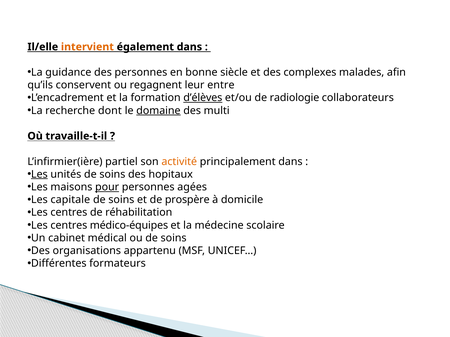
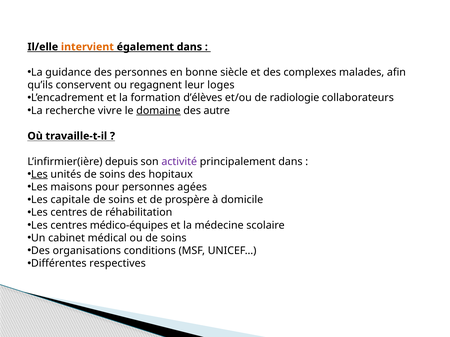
entre: entre -> loges (221, 85)
d’élèves underline: present -> none (203, 98)
dont: dont -> vivre (110, 111)
multi: multi -> autre (217, 111)
partiel: partiel -> depuis (122, 162)
activité colour: orange -> purple (179, 162)
pour underline: present -> none (107, 187)
appartenu: appartenu -> conditions (150, 251)
formateurs: formateurs -> respectives (118, 264)
